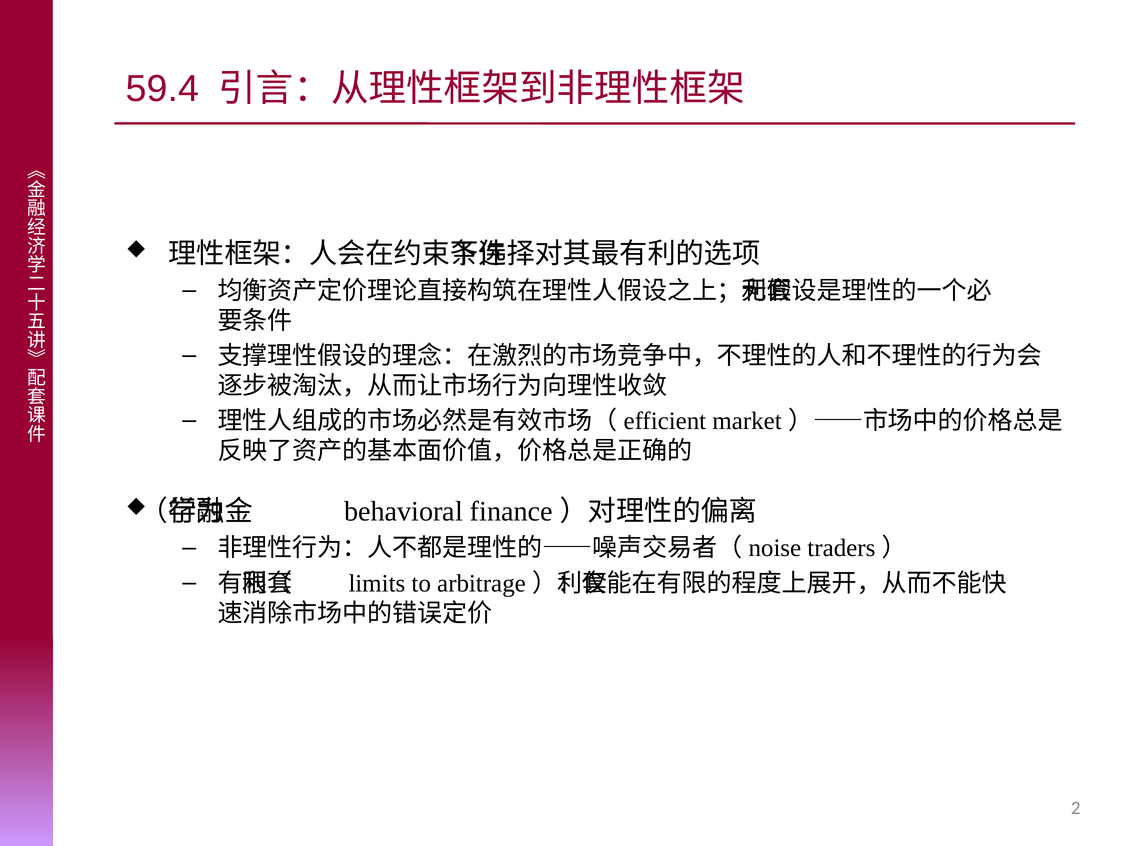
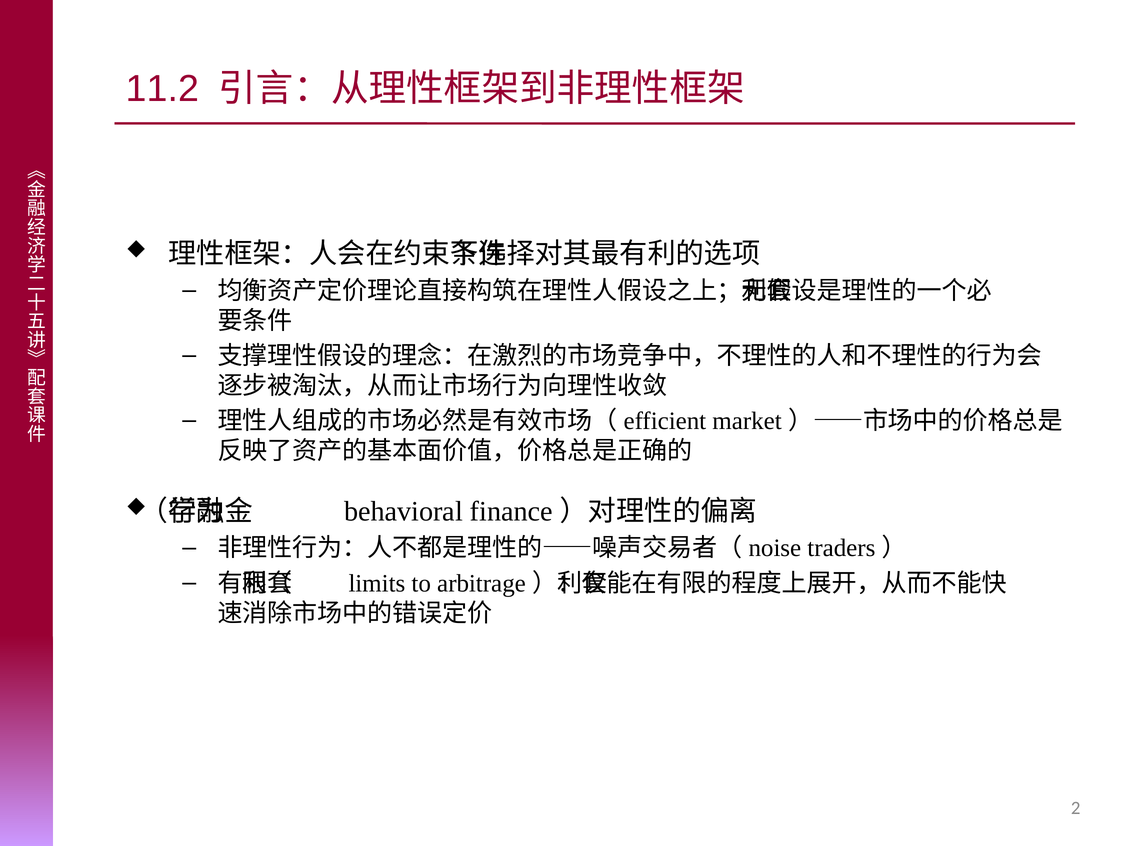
59.4: 59.4 -> 11.2 (162, 89)
